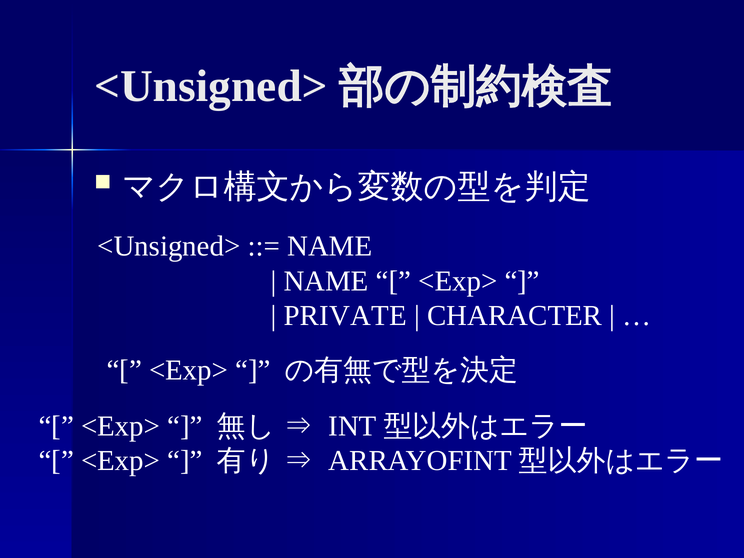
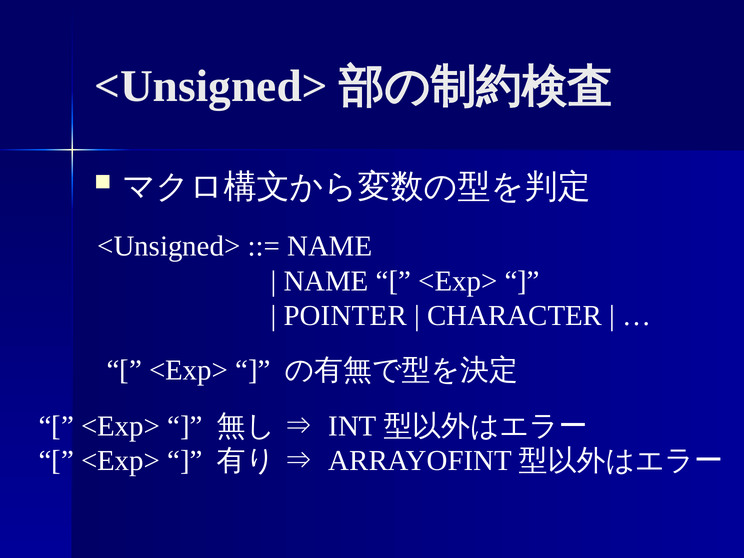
PRIVATE: PRIVATE -> POINTER (345, 316)
